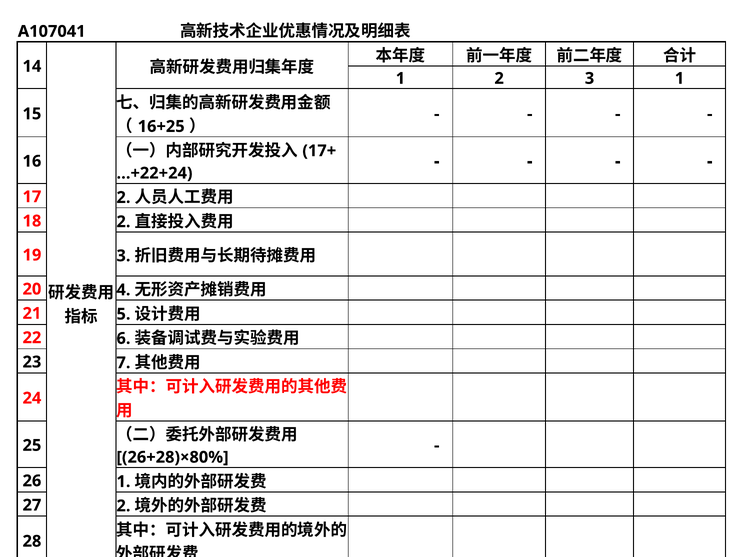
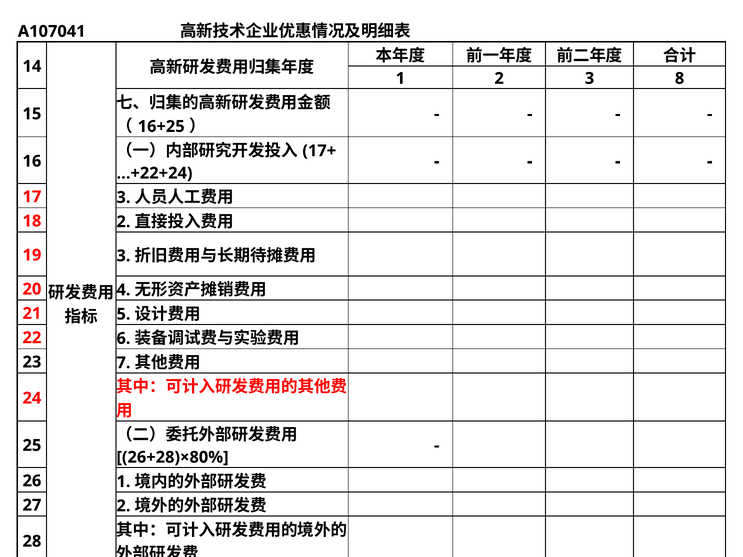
3 1: 1 -> 8 (680, 78)
17 2: 2 -> 3 (123, 198)
